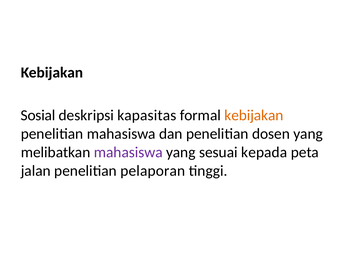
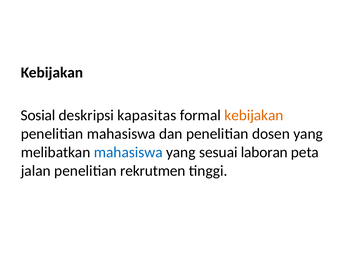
mahasiswa colour: purple -> blue (128, 153)
kepada: kepada -> laboran (264, 153)
pelaporan: pelaporan -> rekrutmen (153, 171)
